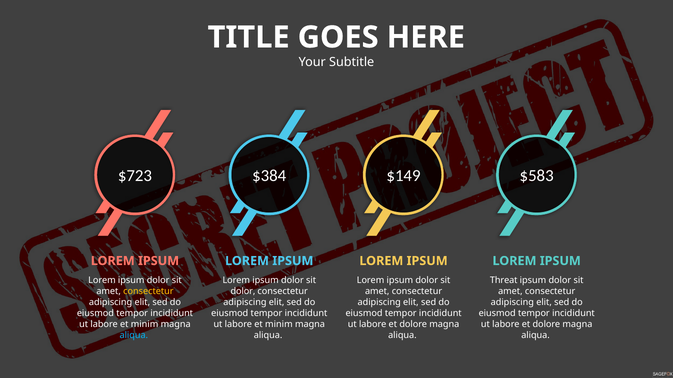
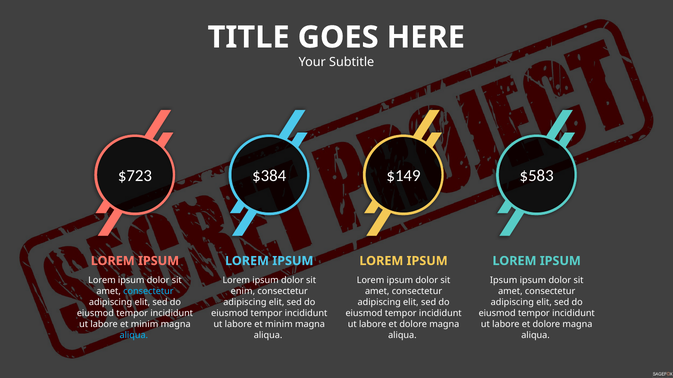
Threat: Threat -> Ipsum (504, 281)
consectetur colour: yellow -> light blue (148, 292)
dolor: dolor -> enim (243, 292)
